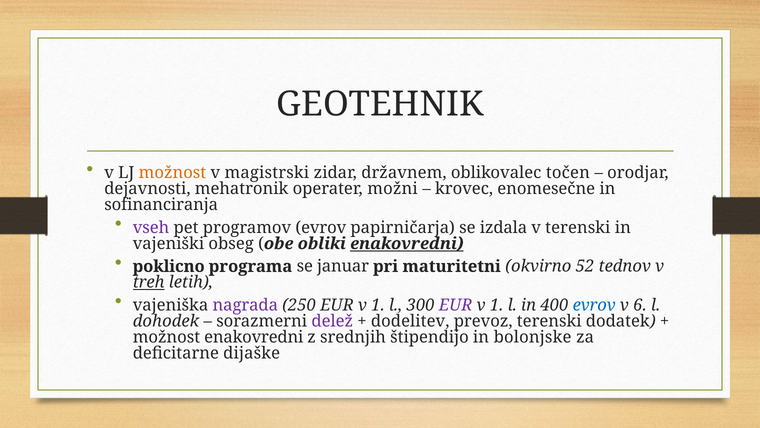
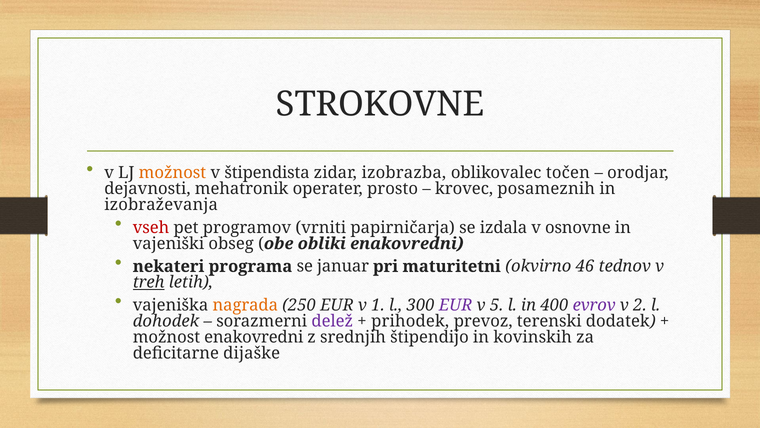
GEOTEHNIK: GEOTEHNIK -> STROKOVNE (380, 104)
magistrski: magistrski -> štipendista (267, 173)
državnem: državnem -> izobrazba (404, 173)
možni: možni -> prosto (393, 189)
enomesečne: enomesečne -> posameznih (546, 189)
sofinanciranja: sofinanciranja -> izobraževanja (161, 205)
vseh colour: purple -> red (151, 227)
programov evrov: evrov -> vrniti (321, 227)
v terenski: terenski -> osnovne (578, 227)
enakovredni underline: present -> none (407, 243)
poklicno: poklicno -> nekateri (169, 266)
52: 52 -> 46 (585, 266)
nagrada colour: purple -> orange (245, 305)
1: 1 -> 5 (497, 305)
evrov colour: blue -> purple (594, 305)
6: 6 -> 2 (640, 305)
dodelitev: dodelitev -> prihodek (410, 321)
bolonjske: bolonjske -> kovinskih (533, 337)
